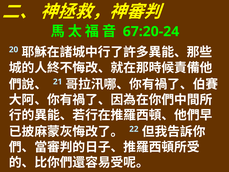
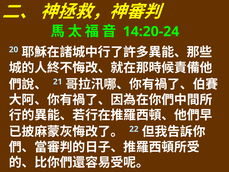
67:20-24: 67:20-24 -> 14:20-24 (151, 31)
